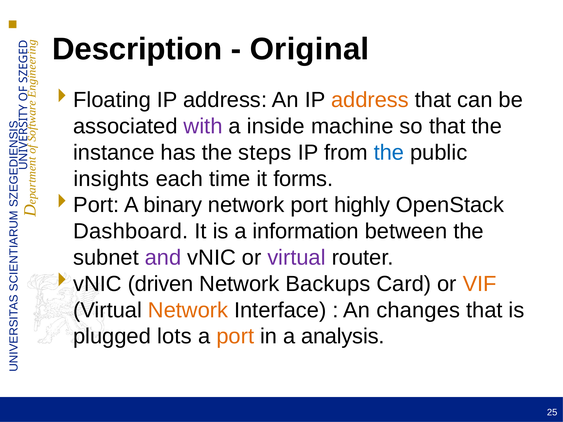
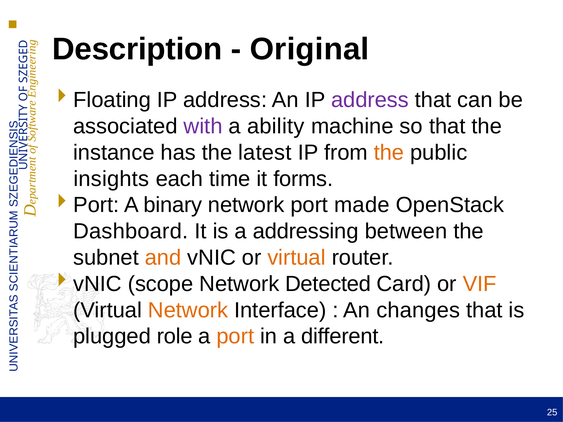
address colour: orange -> purple (370, 100)
inside: inside -> ability (276, 126)
steps: steps -> latest (265, 153)
the colour: blue -> orange (389, 153)
highly: highly -> made (362, 205)
information: information -> addressing (306, 231)
and colour: purple -> orange (163, 258)
virtual colour: purple -> orange (297, 258)
driven: driven -> scope (161, 284)
Backups: Backups -> Detected (328, 284)
lots: lots -> role (175, 337)
analysis: analysis -> different (343, 337)
